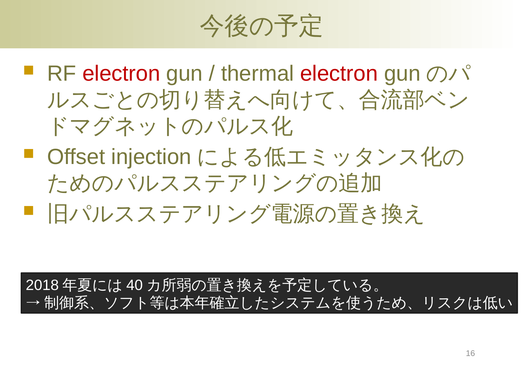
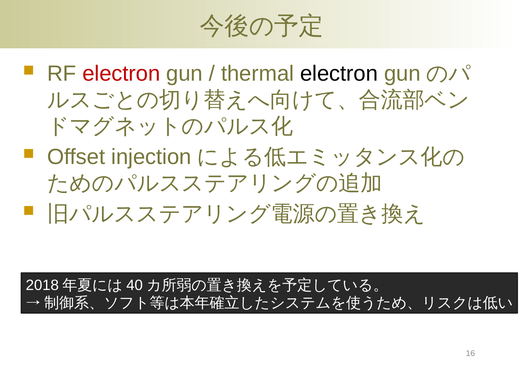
electron colour: red -> black (339, 74)
